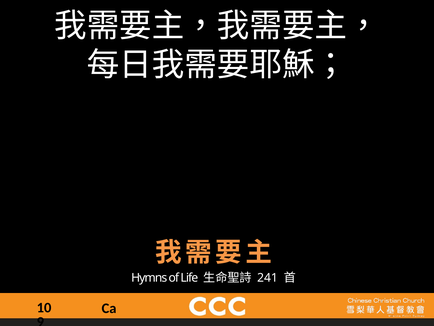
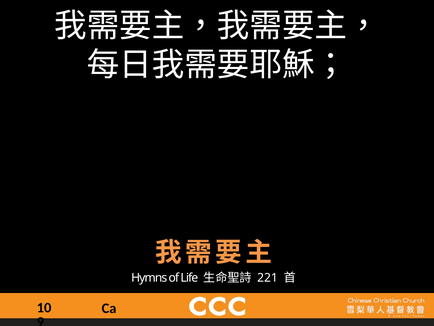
241: 241 -> 221 (268, 277)
